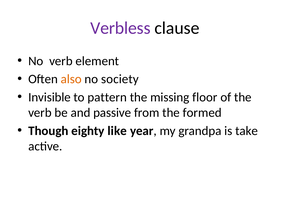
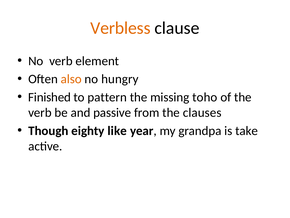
Verbless colour: purple -> orange (120, 28)
society: society -> hungry (120, 79)
Invisible: Invisible -> Finished (50, 97)
floor: floor -> toho (205, 97)
formed: formed -> clauses (202, 112)
